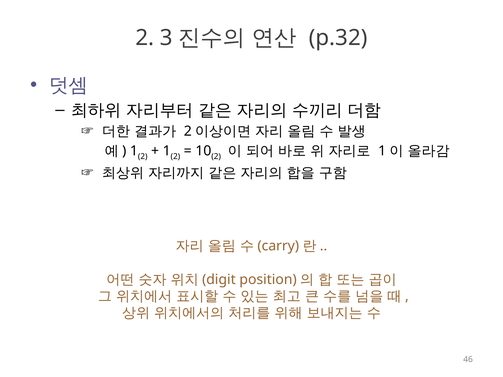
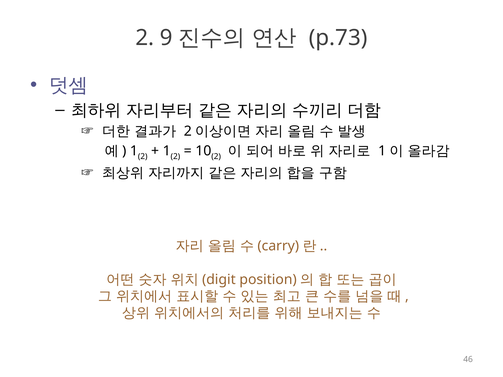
3: 3 -> 9 (166, 38)
p.32: p.32 -> p.73 (338, 38)
